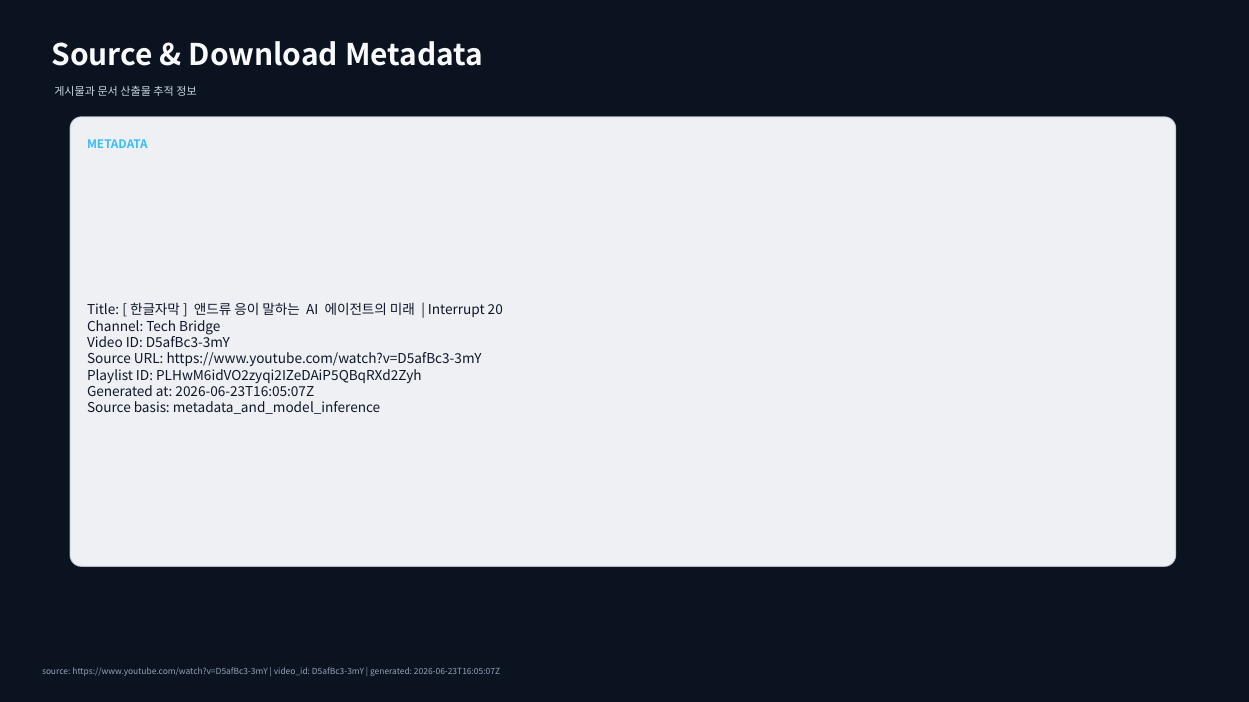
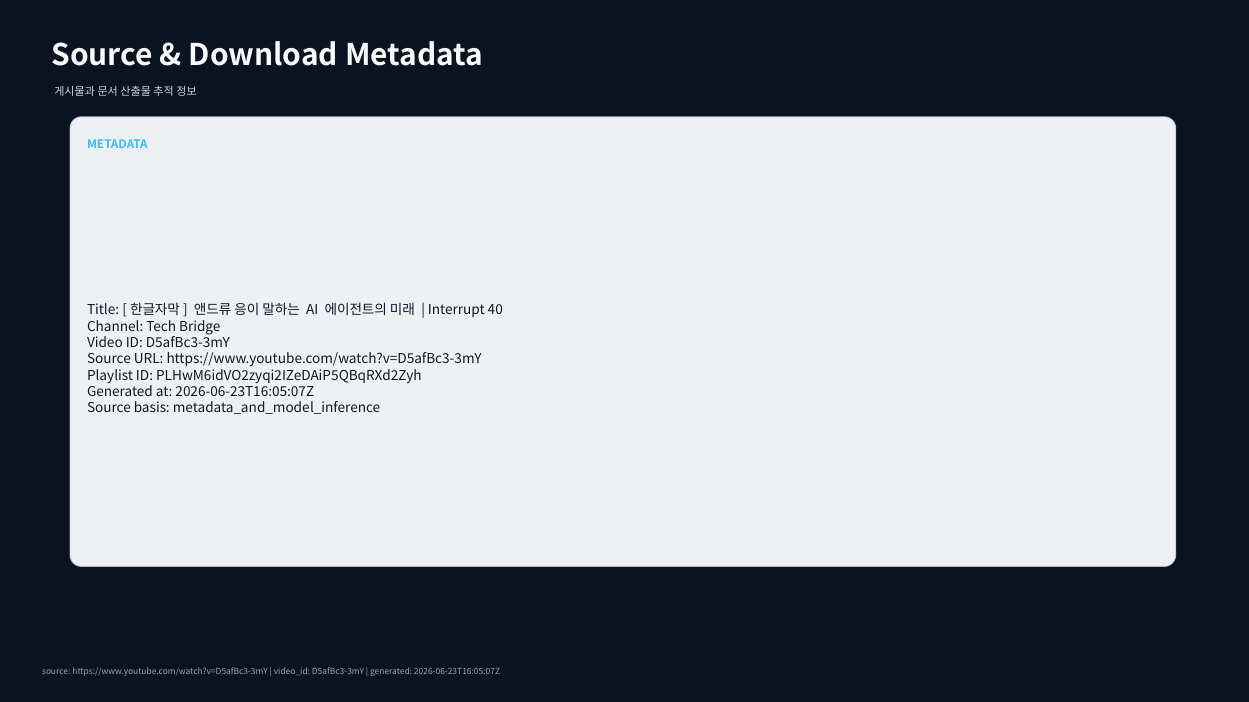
20: 20 -> 40 (495, 311)
